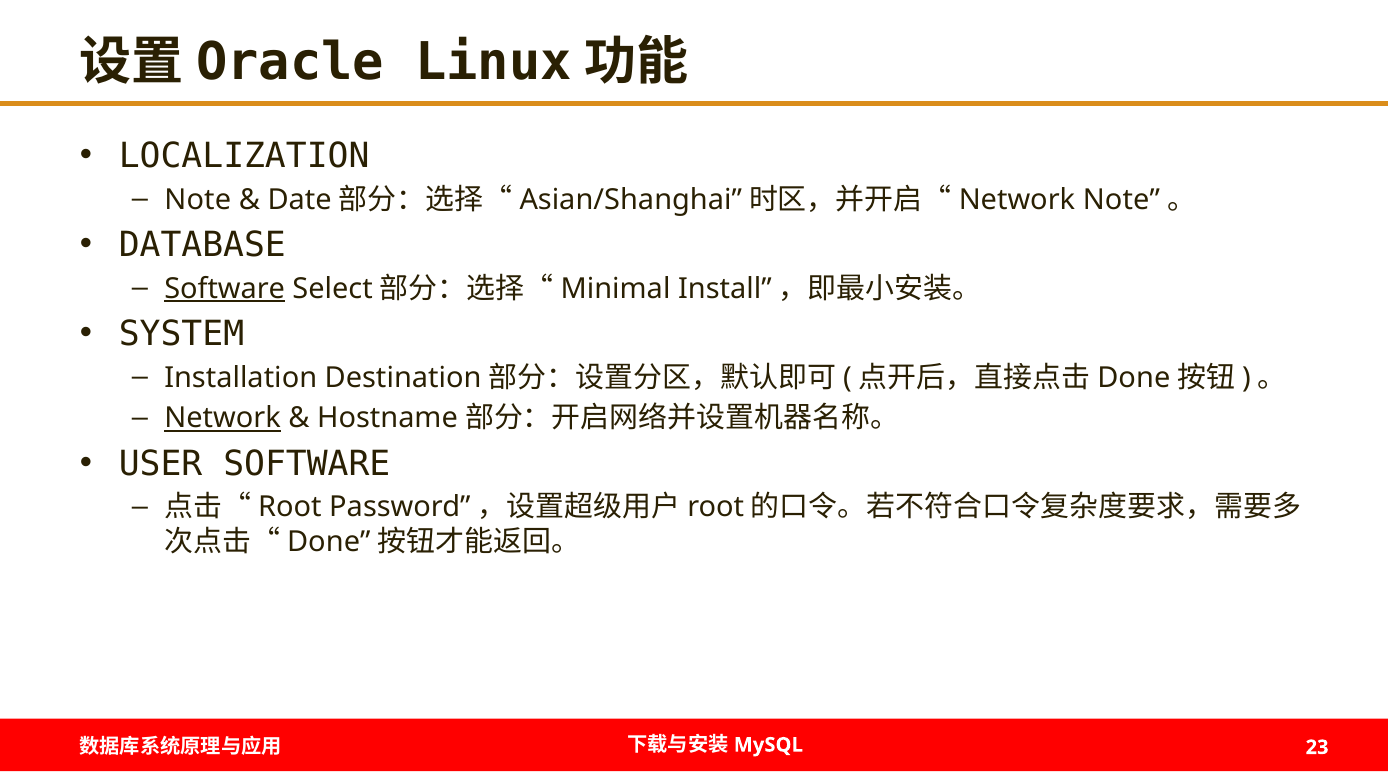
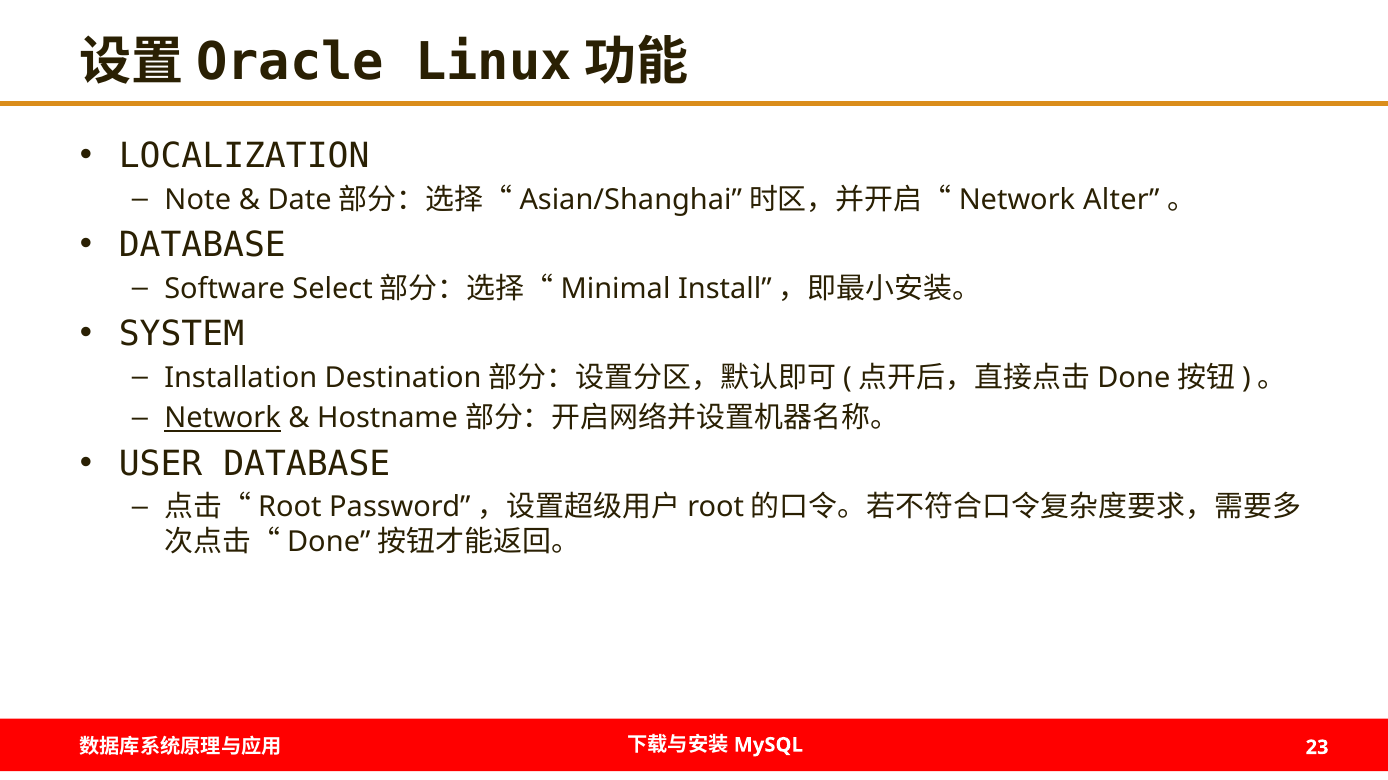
Network Note: Note -> Alter (1121, 200)
Software underline: present -> none (225, 289)
USER SOFTWARE: SOFTWARE -> DATABASE (307, 464)
